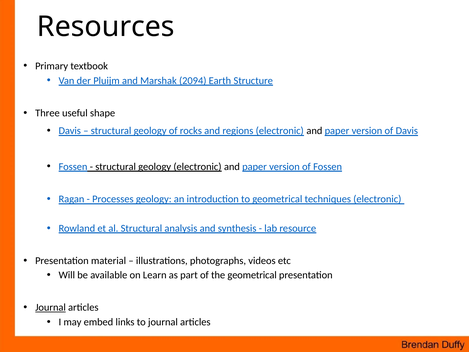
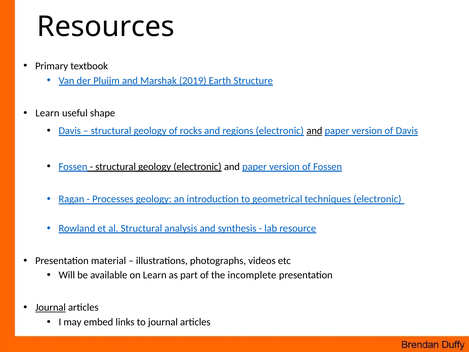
2094: 2094 -> 2019 (193, 81)
Three: Three -> Learn (47, 113)
and underline: none -> present (314, 131)
the geometrical: geometrical -> incomplete (252, 275)
